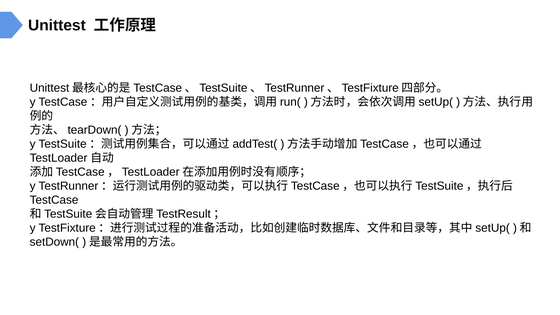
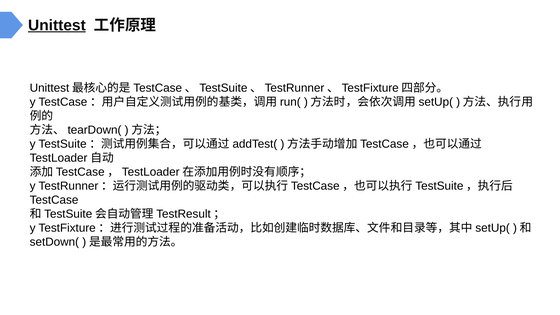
Unittest underline: none -> present (57, 25)
